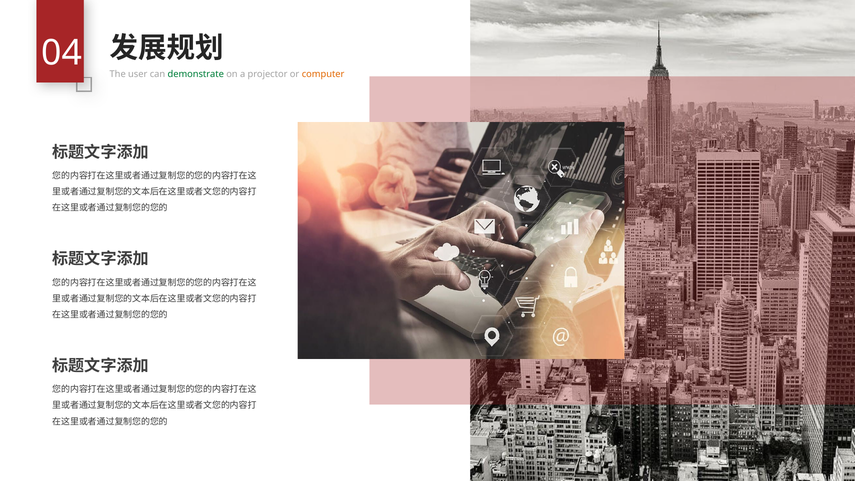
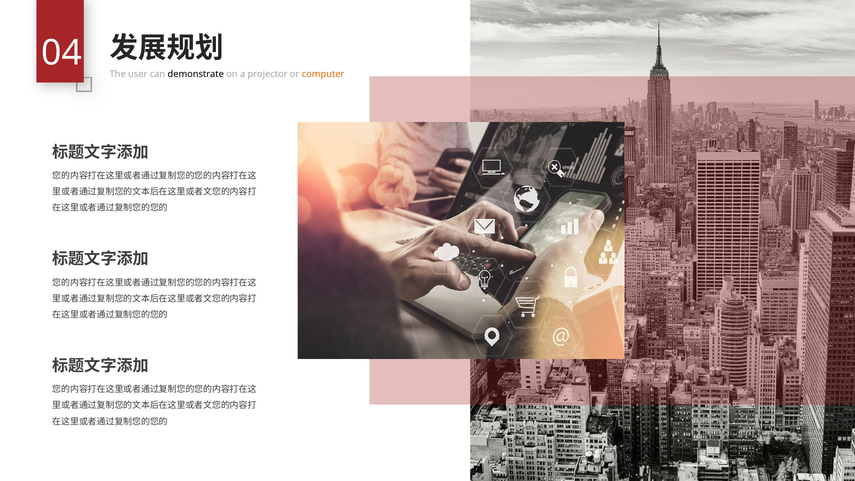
demonstrate colour: green -> black (196, 74)
